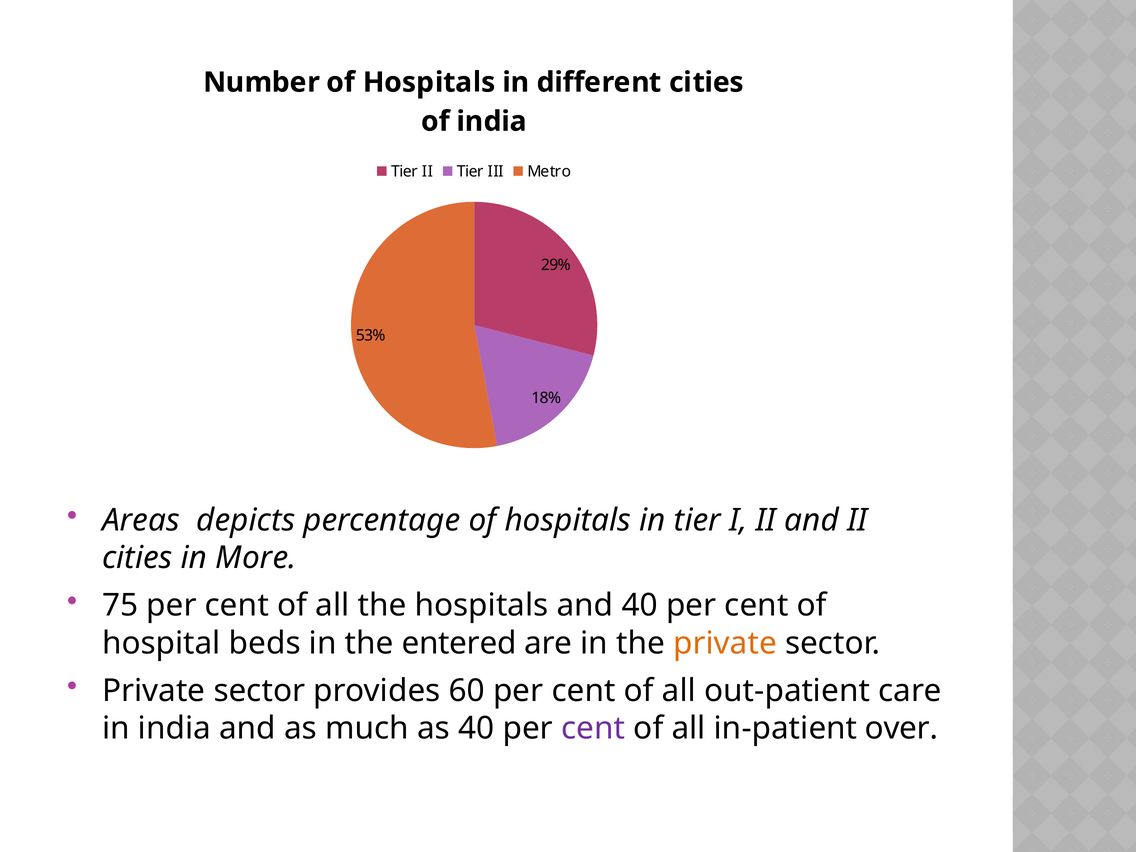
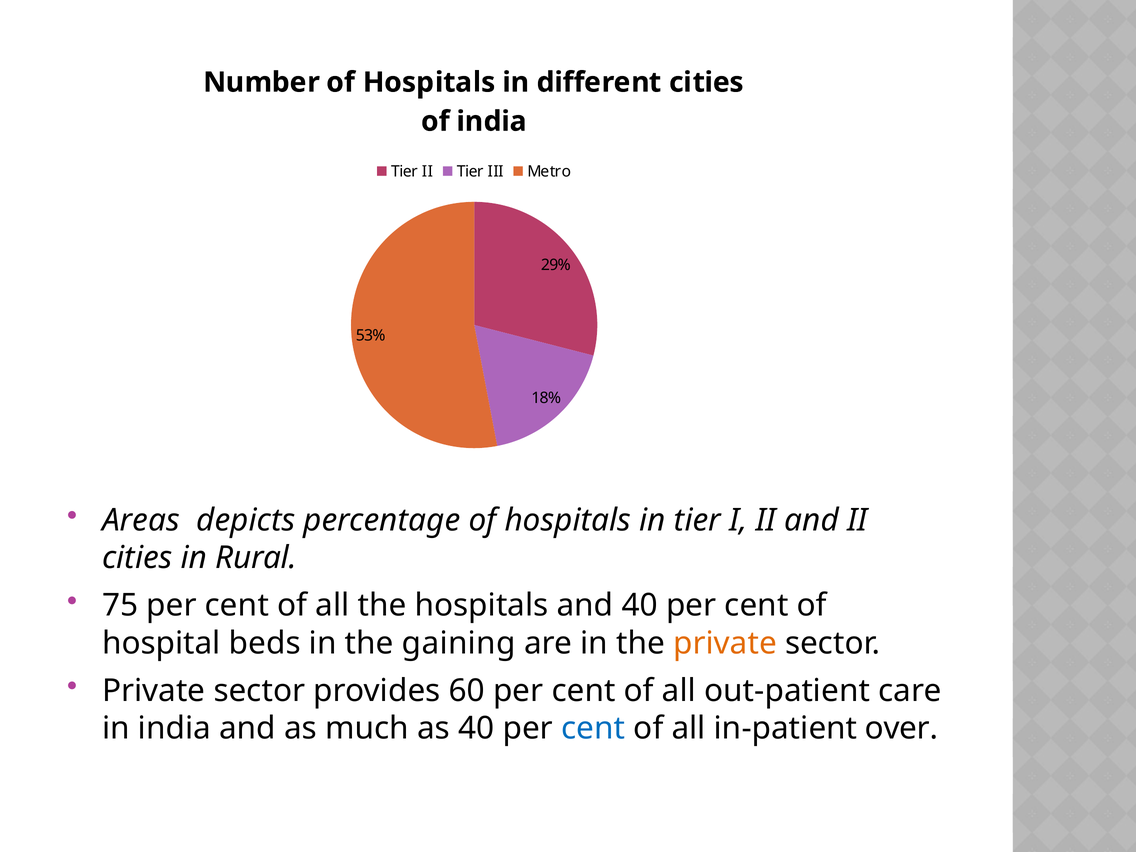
More: More -> Rural (256, 558)
entered: entered -> gaining (459, 643)
cent colour: purple -> blue (593, 729)
